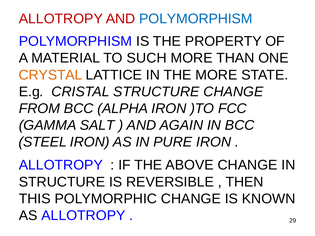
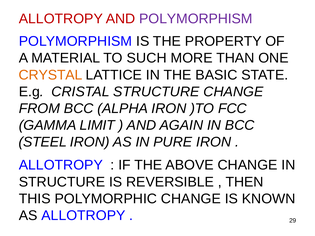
POLYMORPHISM colour: blue -> purple (196, 19)
THE MORE: MORE -> BASIC (216, 75)
SALT: SALT -> LIMIT (97, 125)
